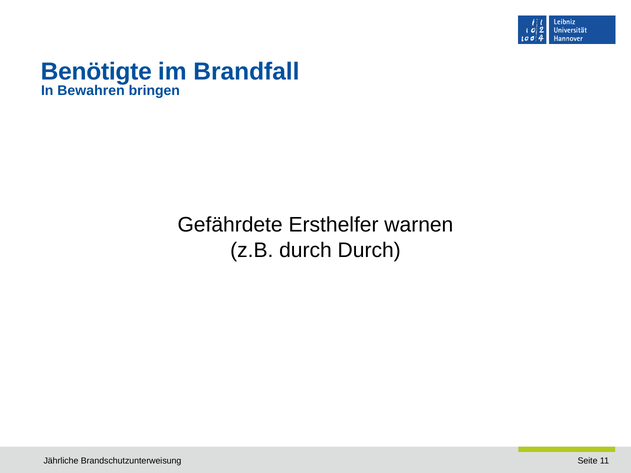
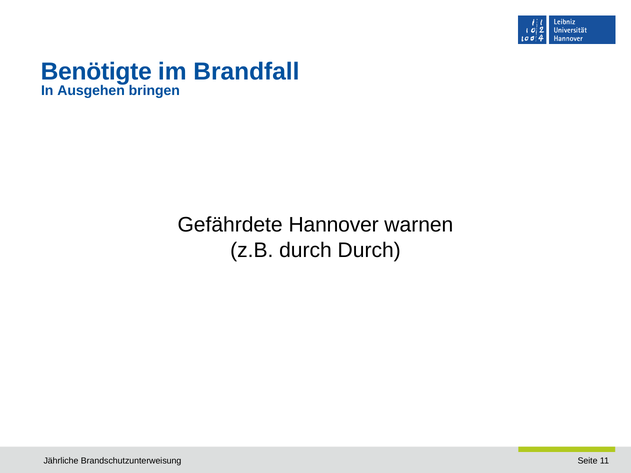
Bewahren: Bewahren -> Ausgehen (91, 91)
Ersthelfer: Ersthelfer -> Hannover (334, 225)
